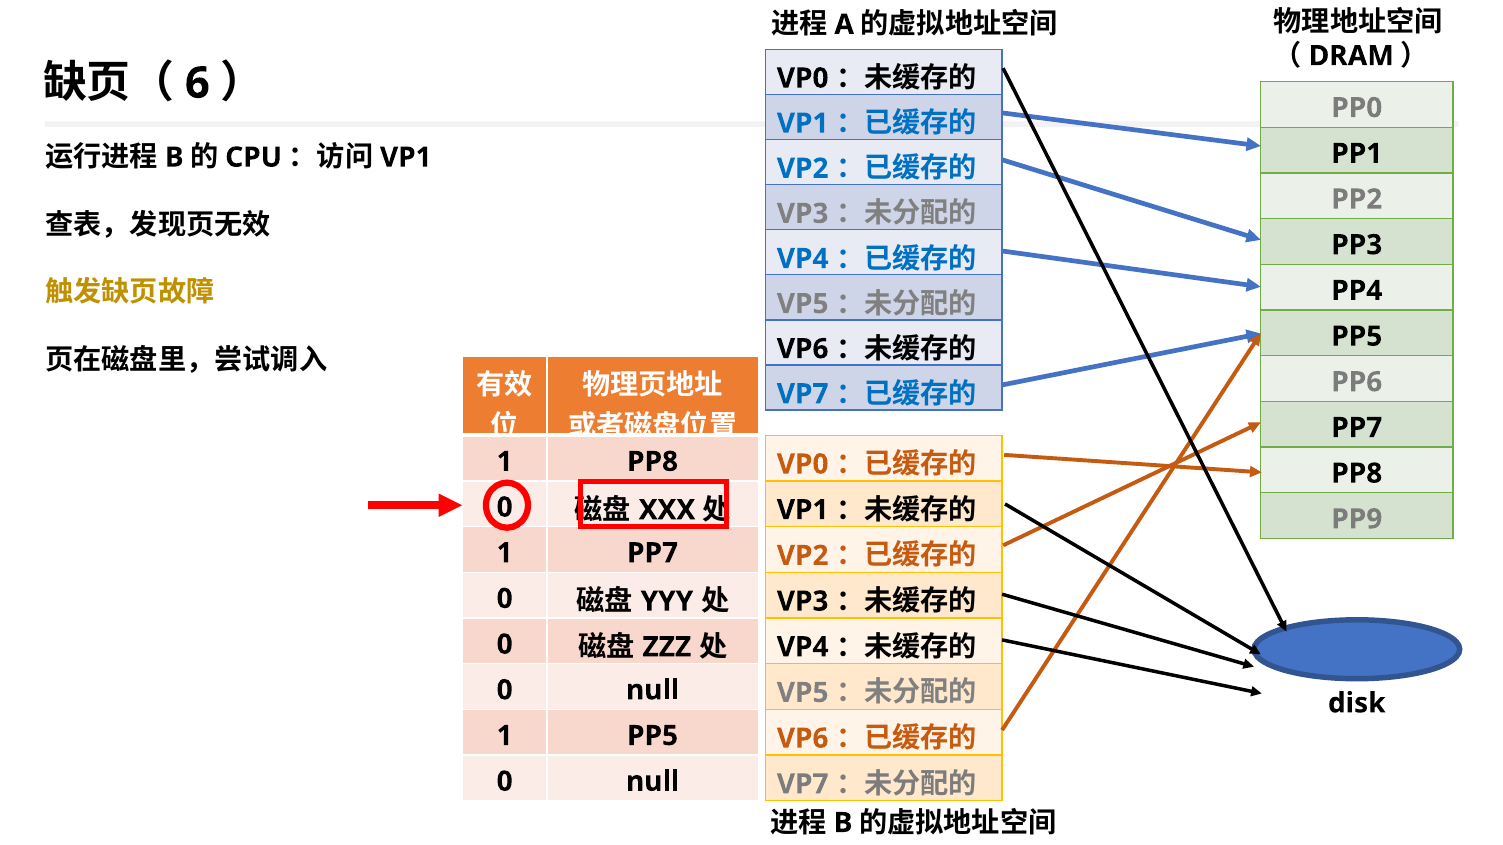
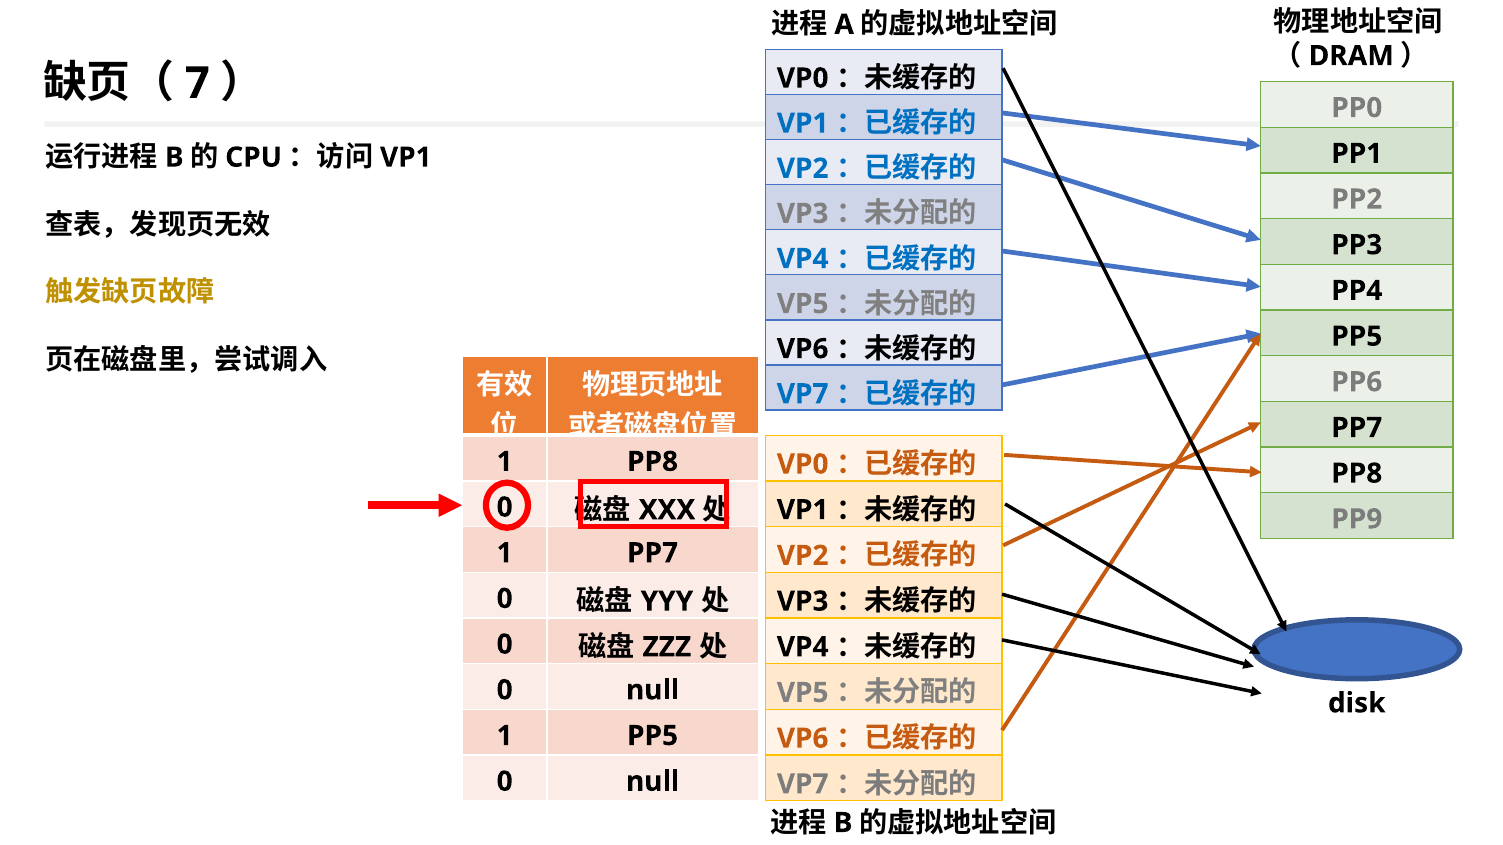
6: 6 -> 7 (197, 83)
